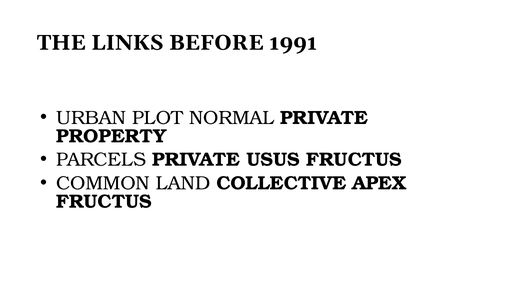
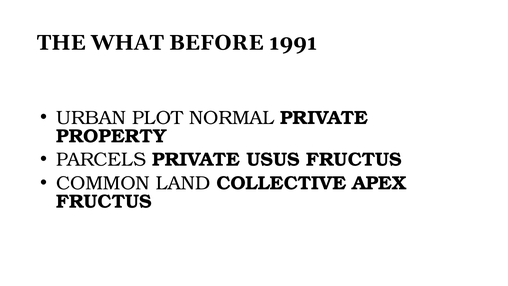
LINKS: LINKS -> WHAT (127, 43)
